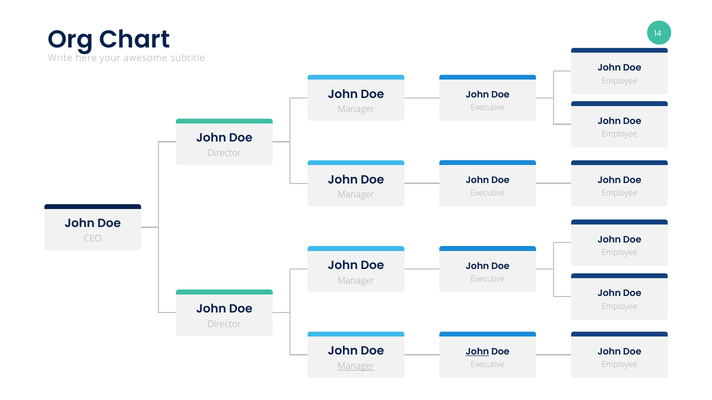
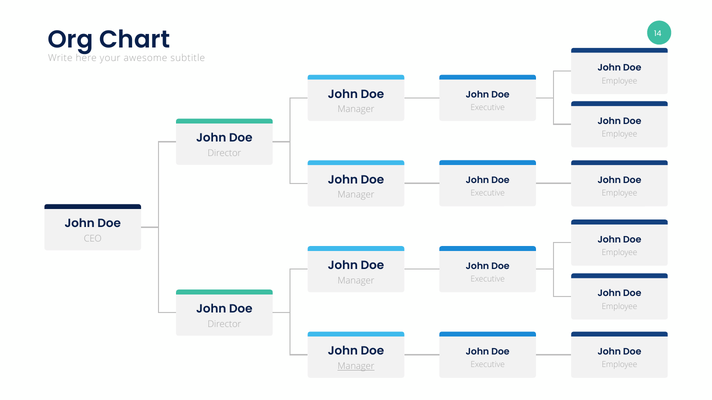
John underline: present -> none (477, 352)
